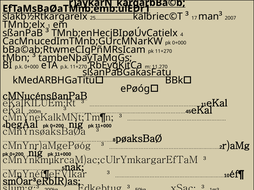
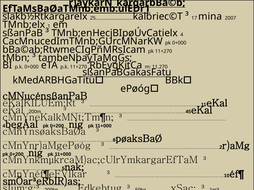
man³: man³ -> mina (210, 16)
